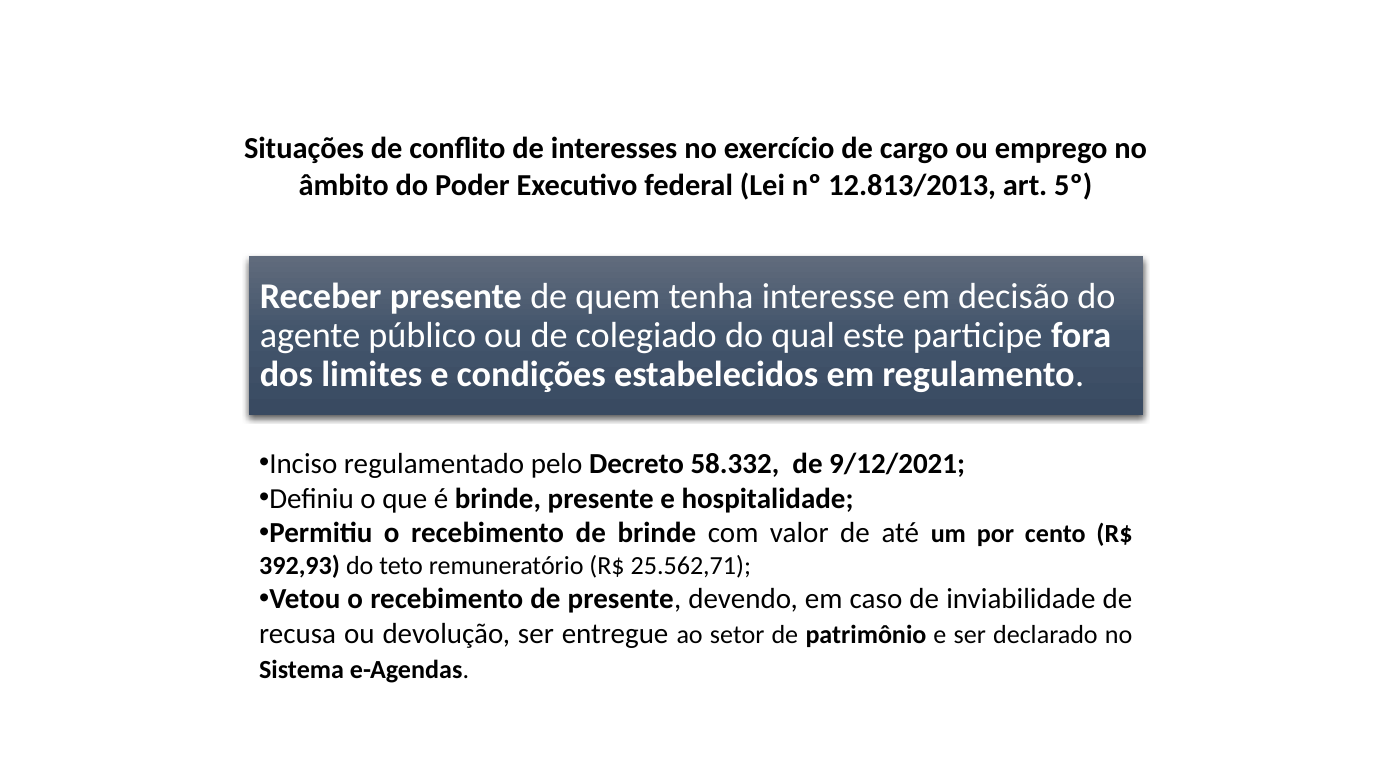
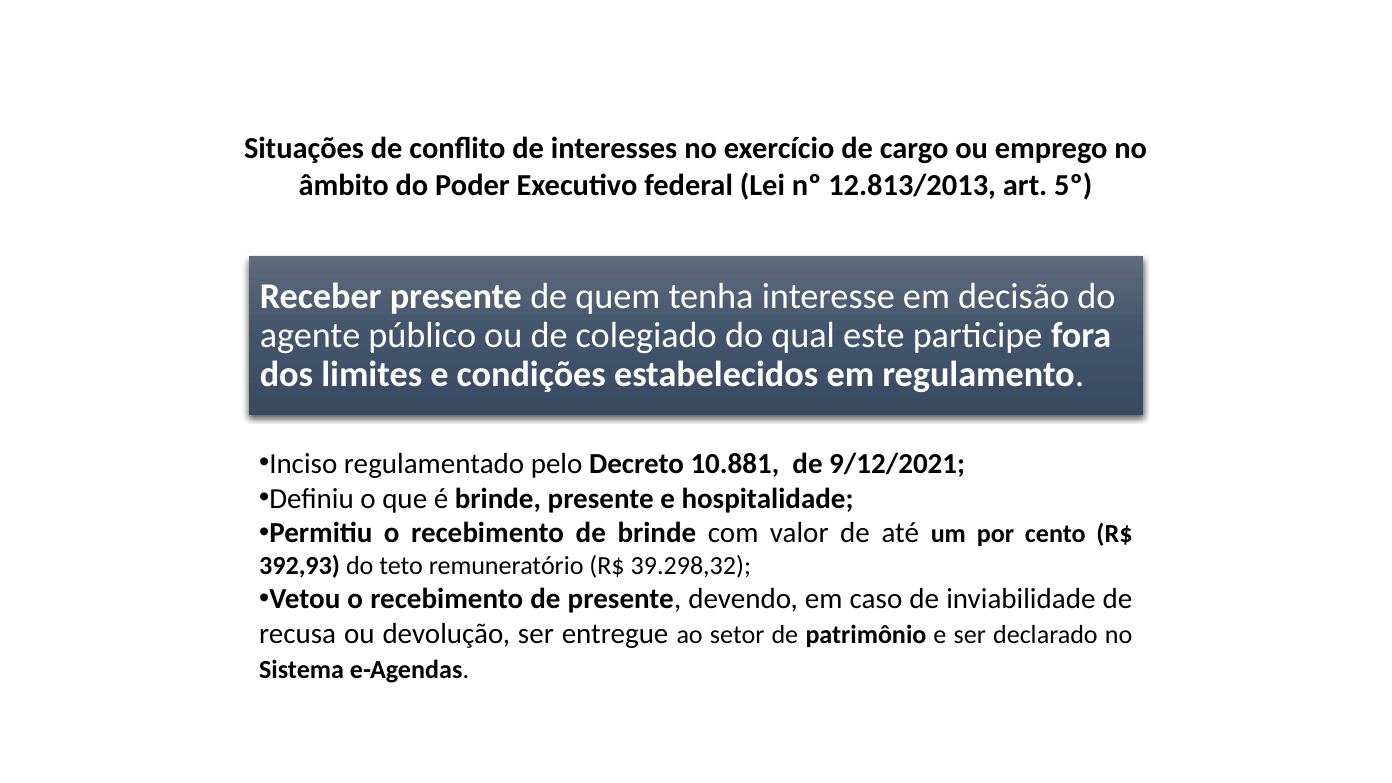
58.332: 58.332 -> 10.881 (735, 464)
25.562,71: 25.562,71 -> 39.298,32 (691, 566)
